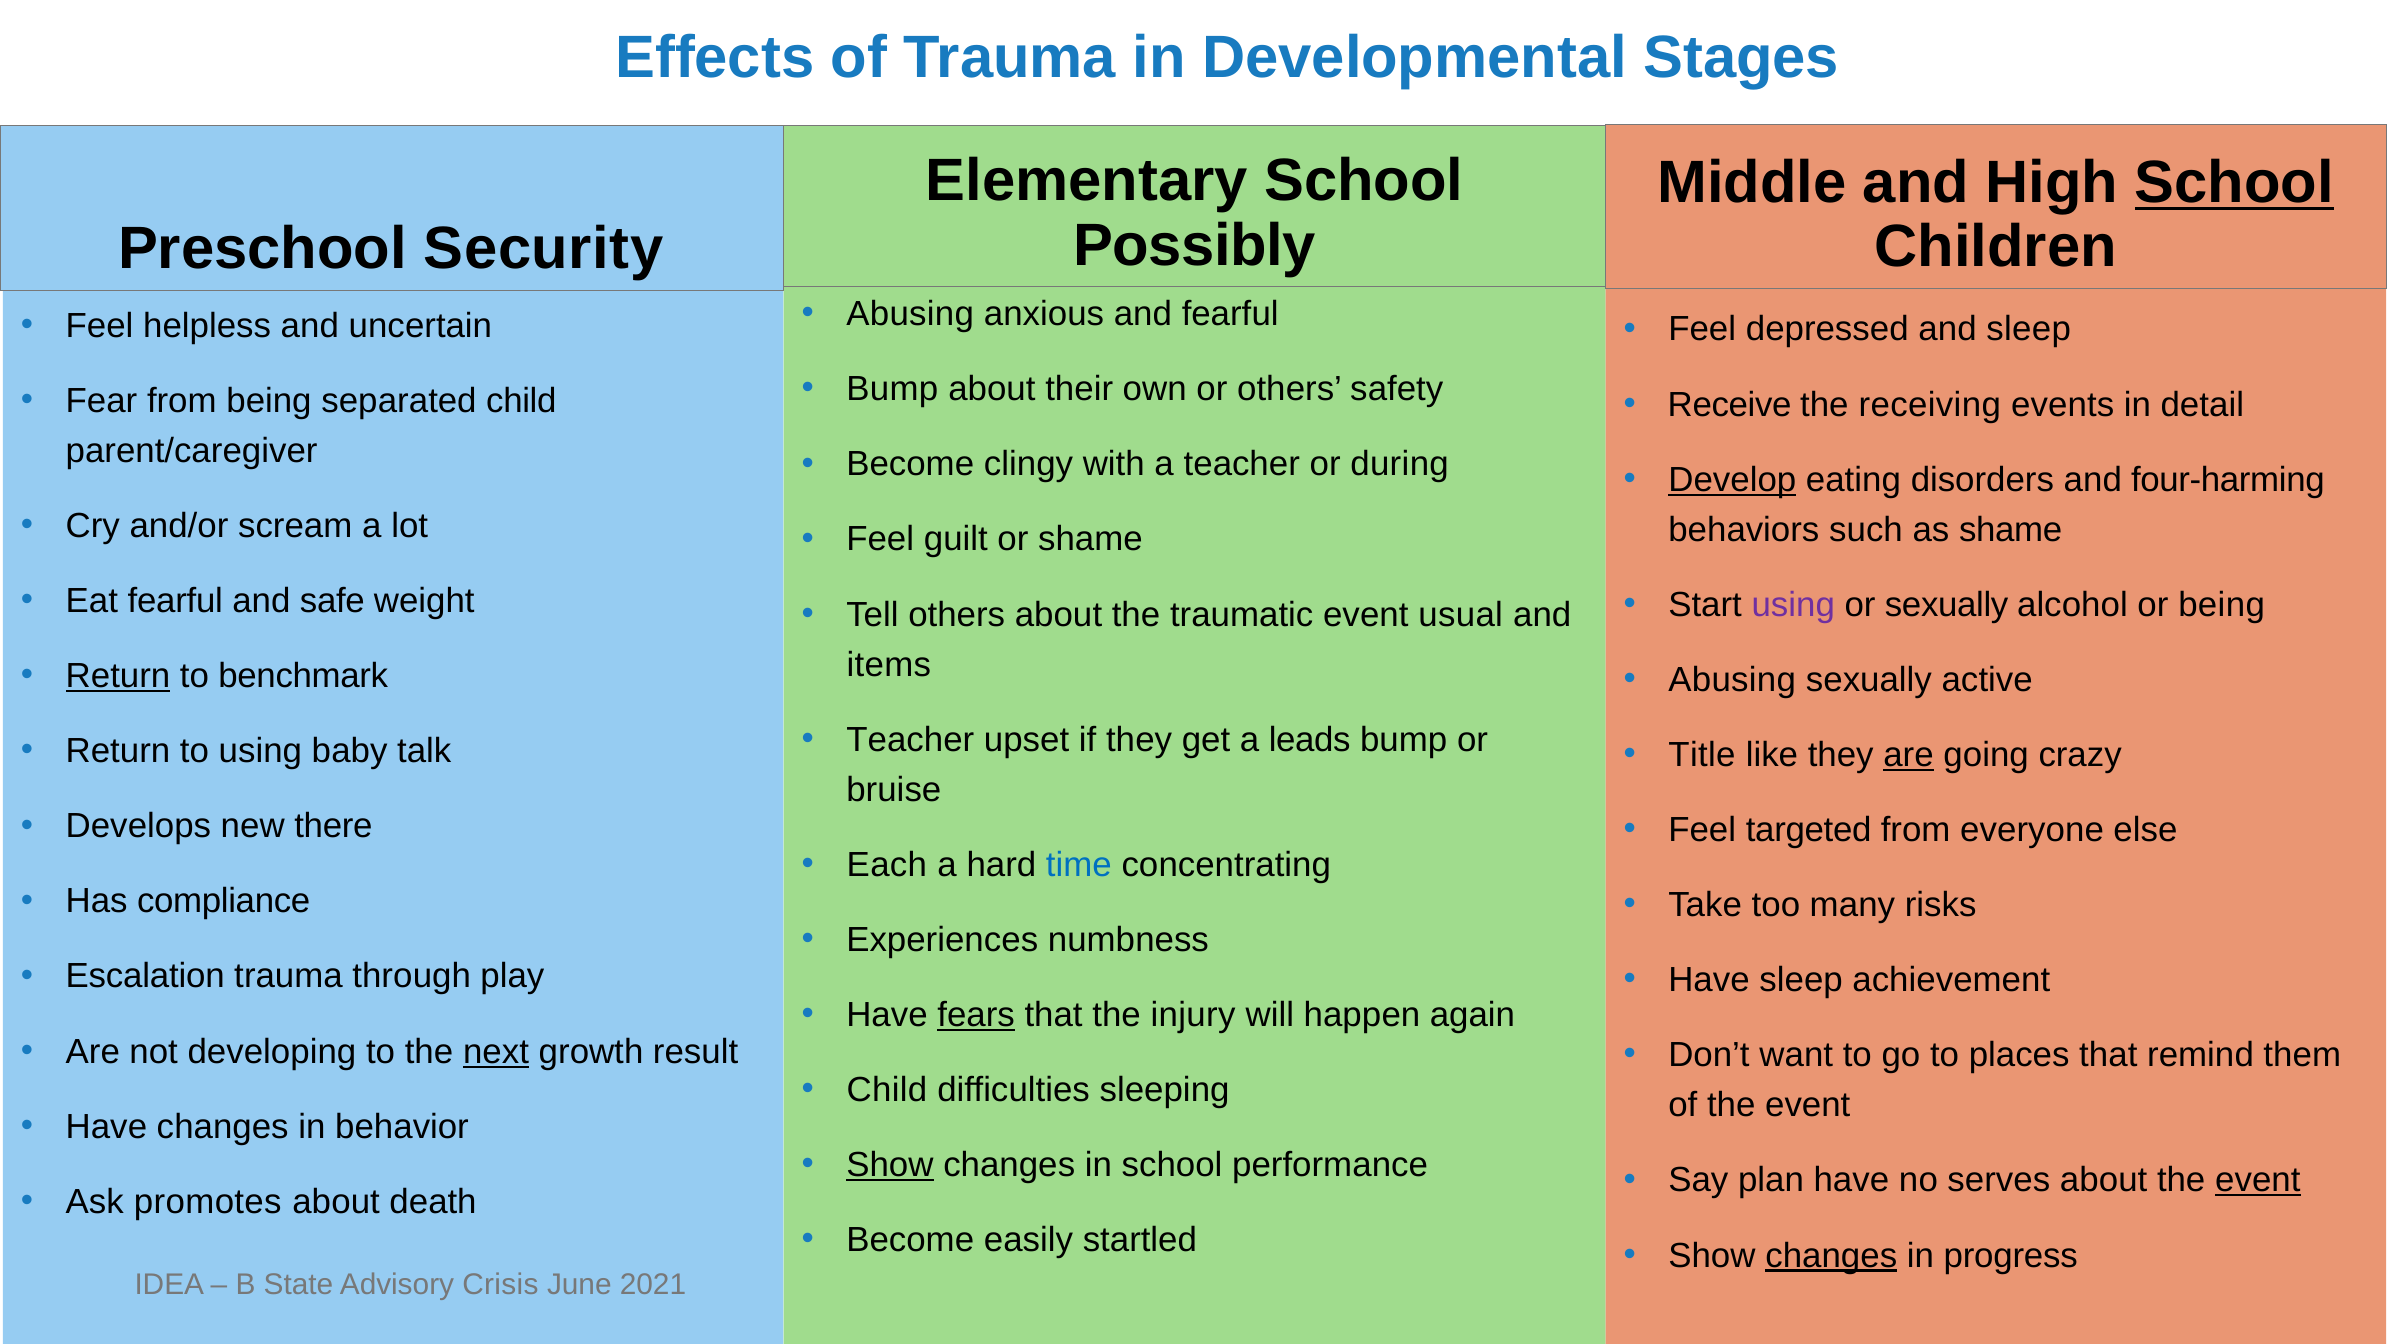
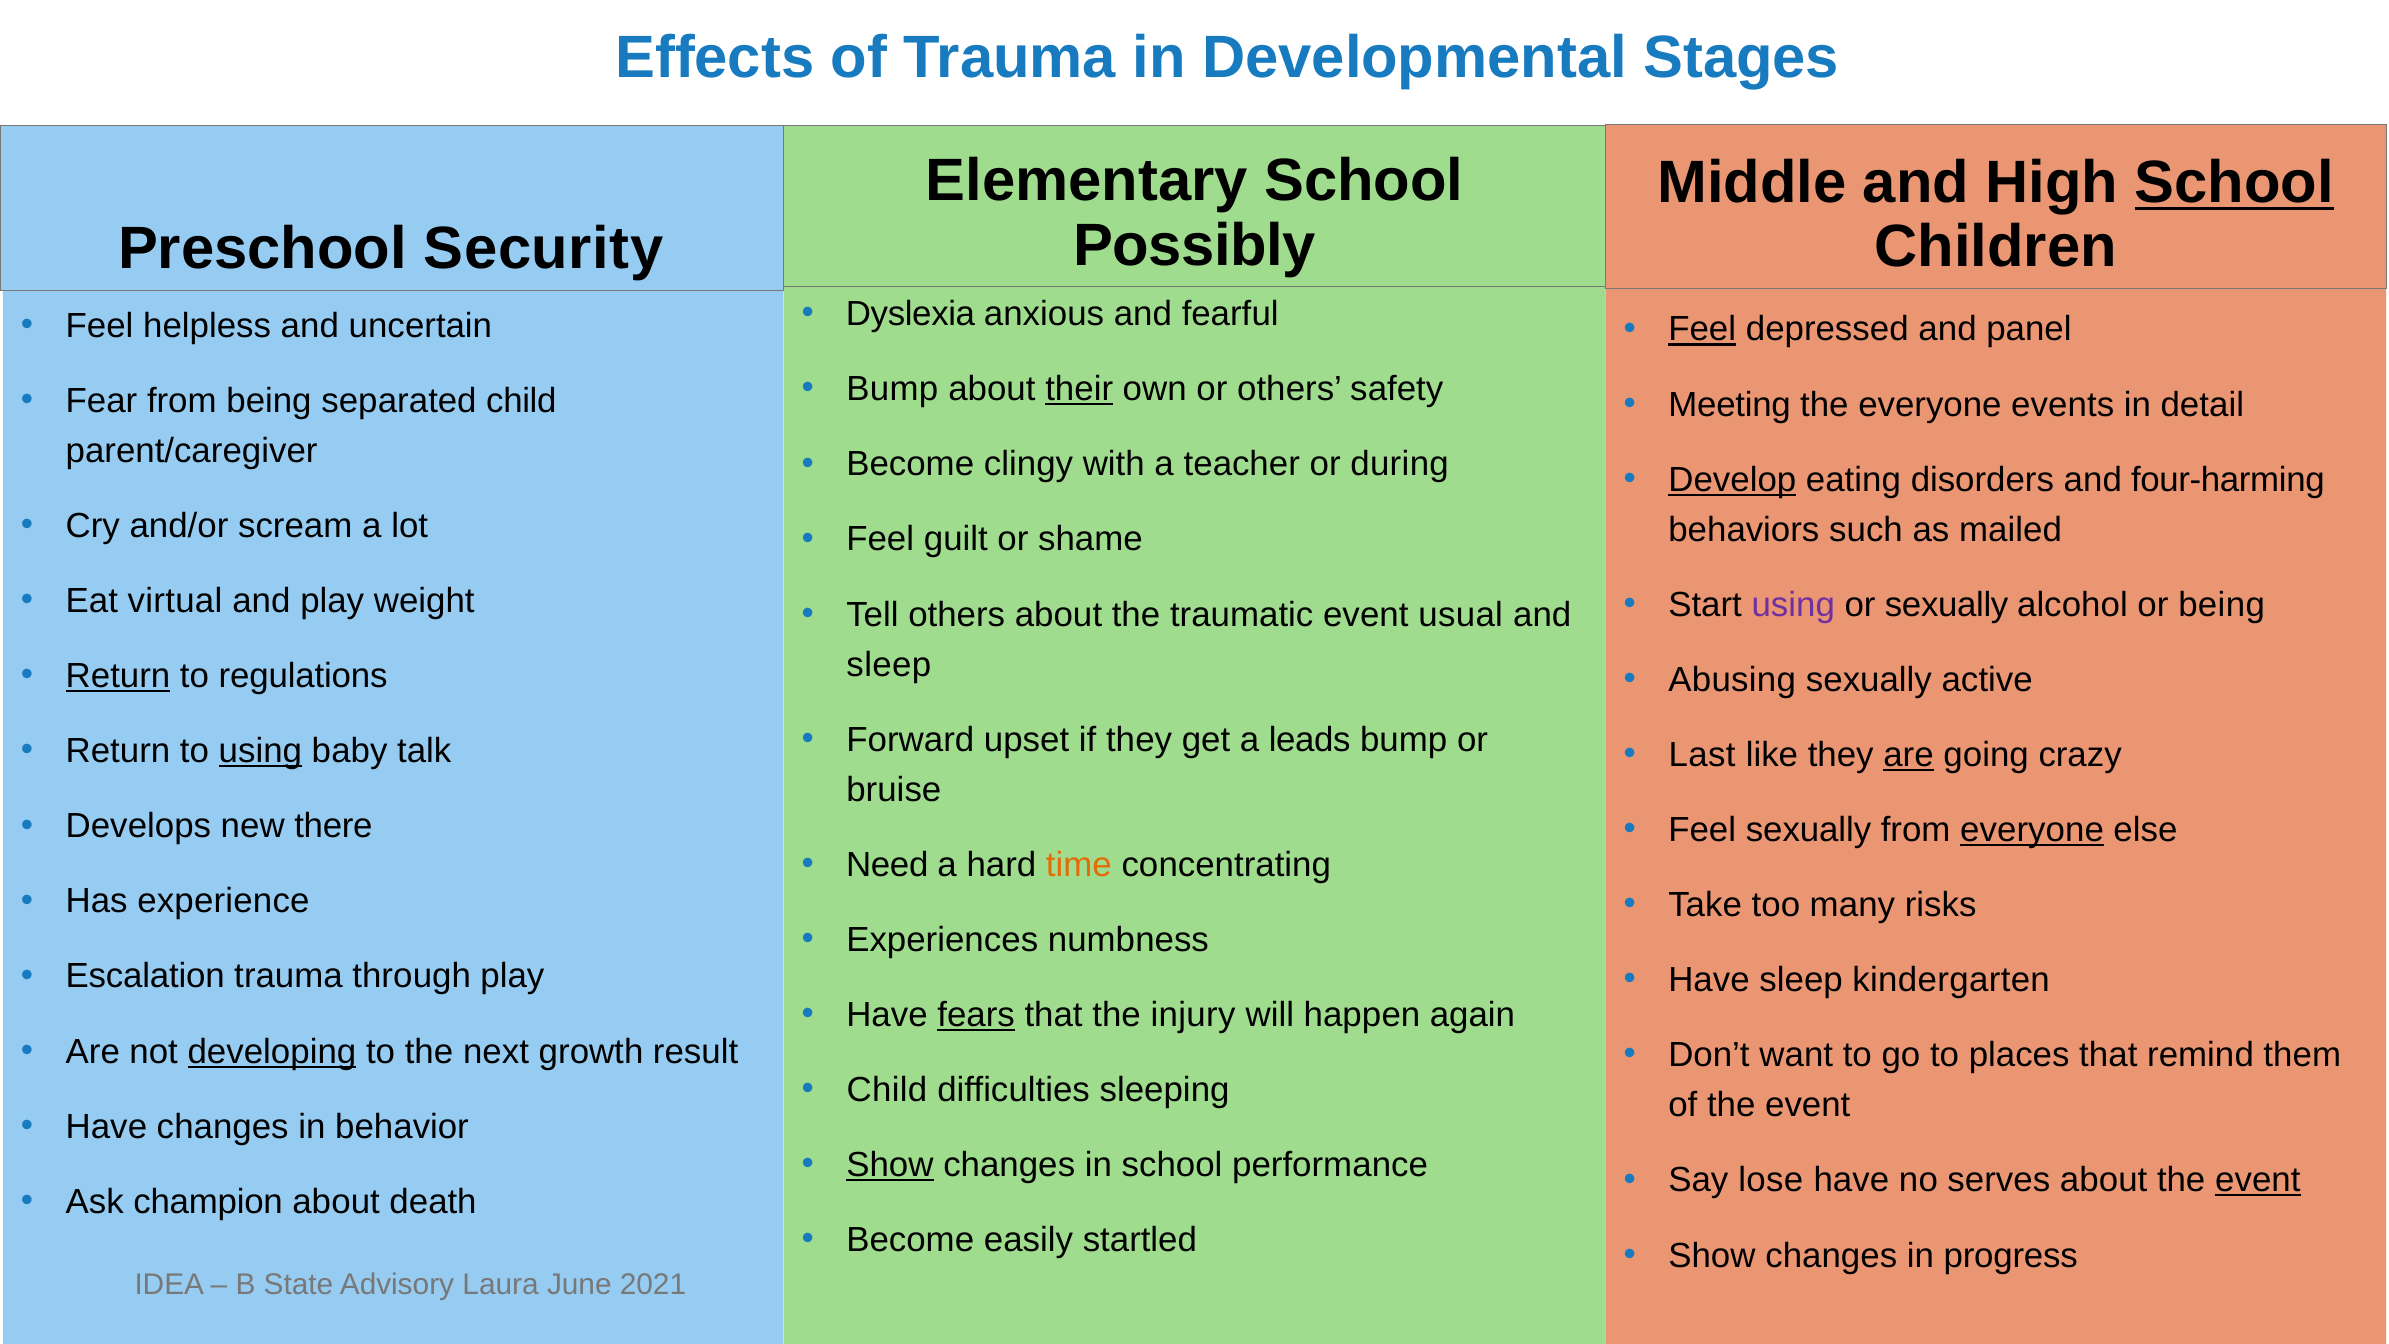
Abusing: Abusing -> Dyslexia (910, 314)
Feel underline: none -> present (1702, 329)
and sleep: sleep -> panel (2029, 329)
their underline: none -> present (1079, 389)
Receive: Receive -> Meeting (1730, 404)
the receiving: receiving -> everyone (1930, 404)
as shame: shame -> mailed (2011, 530)
Eat fearful: fearful -> virtual (175, 601)
and safe: safe -> play (332, 601)
items: items -> sleep (889, 665)
benchmark: benchmark -> regulations (303, 676)
Teacher: Teacher -> Forward (910, 740)
using underline: none -> present (260, 751)
Title: Title -> Last (1702, 755)
Feel targeted: targeted -> sexually (1809, 830)
everyone underline: none -> present (2032, 830)
Each: Each -> Need (887, 865)
time colour: blue -> orange (1079, 865)
compliance: compliance -> experience (223, 901)
achievement: achievement -> kindergarten (1951, 980)
developing underline: none -> present (272, 1051)
next underline: present -> none (496, 1051)
plan: plan -> lose (1771, 1180)
promotes: promotes -> champion (208, 1202)
changes underline: present -> none (1831, 1255)
Crisis: Crisis -> Laura (501, 1284)
